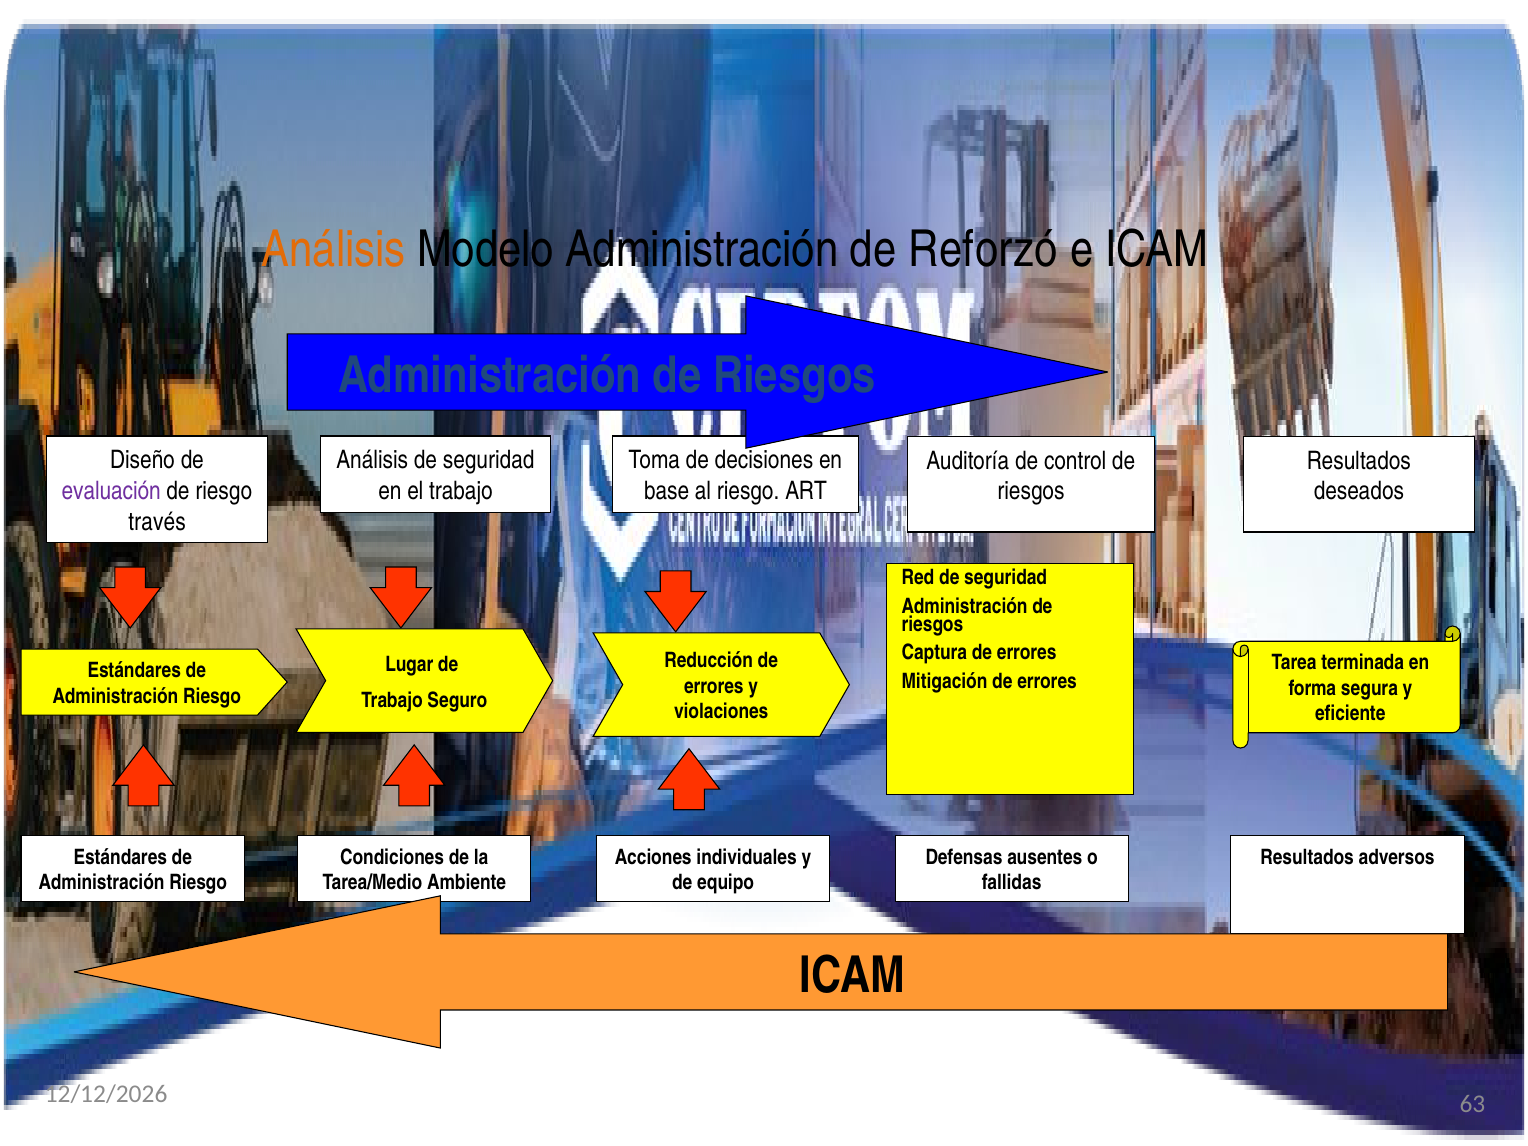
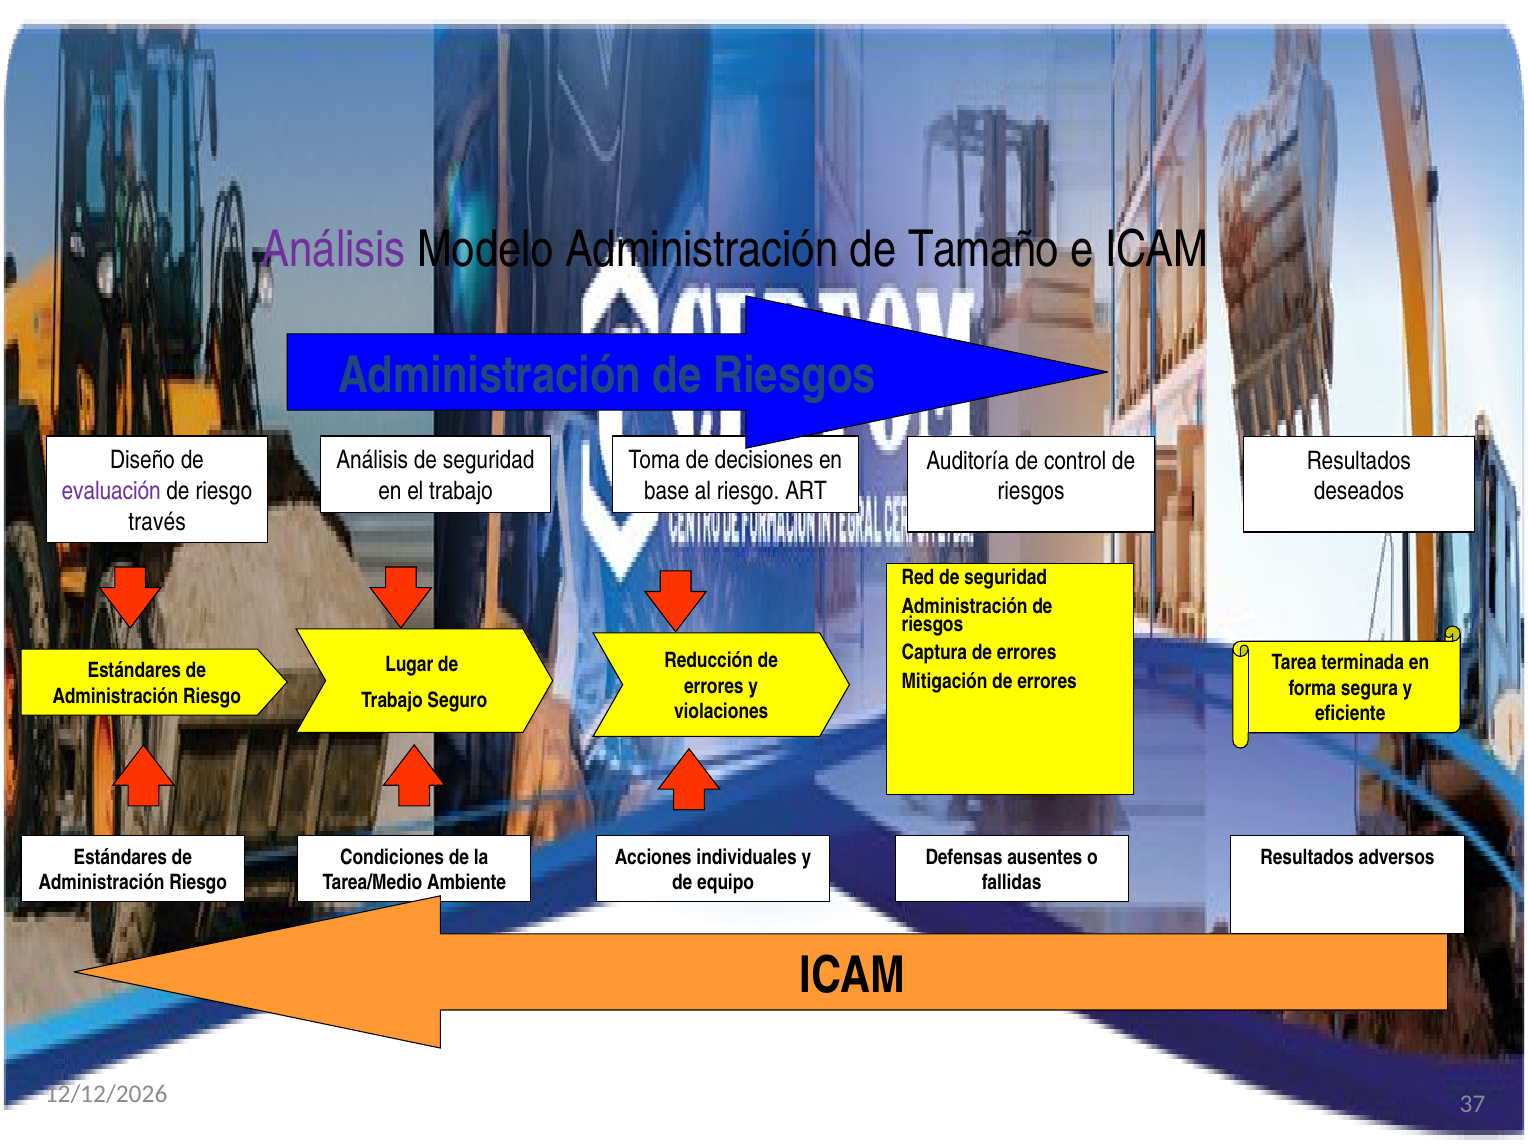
Análisis colour: orange -> purple (334, 250)
Reforzó: Reforzó -> Tamaño (984, 250)
63: 63 -> 37 (1472, 1104)
